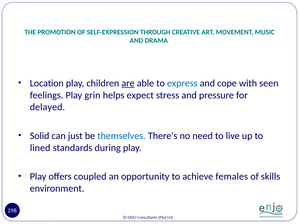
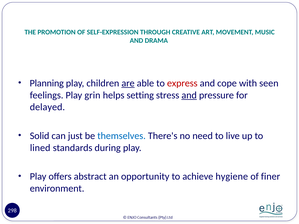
Location: Location -> Planning (47, 83)
express colour: blue -> red (182, 83)
expect: expect -> setting (140, 95)
and underline: none -> present (189, 95)
coupled: coupled -> abstract (90, 177)
females: females -> hygiene (232, 177)
skills: skills -> finer (271, 177)
